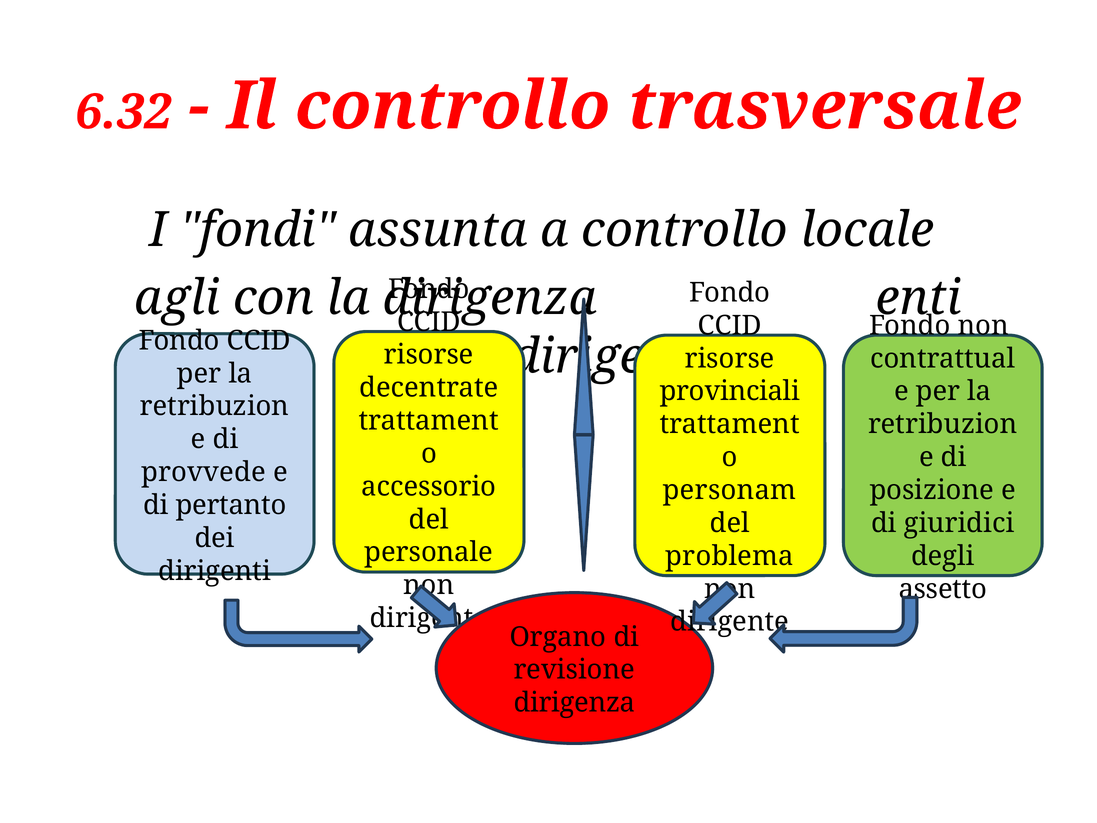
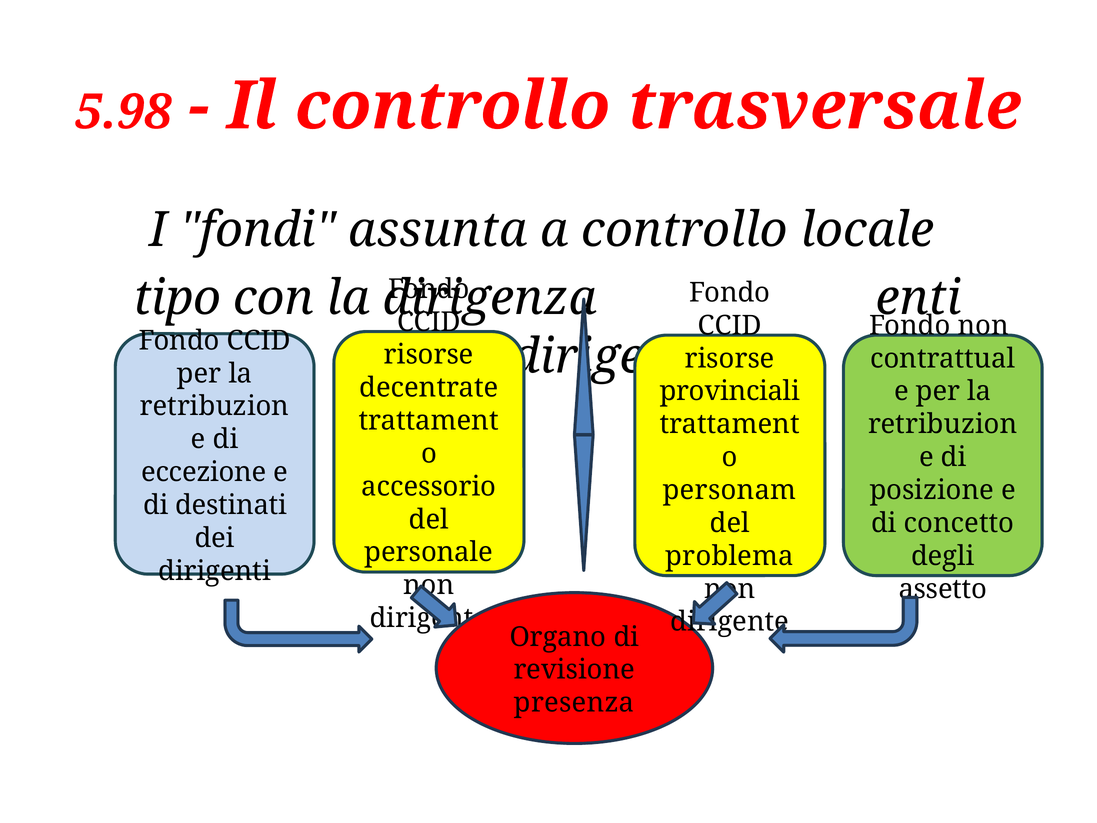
6.32: 6.32 -> 5.98 (123, 112)
agli: agli -> tipo (178, 298)
provvede: provvede -> eccezione (204, 472)
pertanto: pertanto -> destinati (231, 505)
giuridici: giuridici -> concetto (959, 523)
dirigenza: dirigenza -> presenza (574, 703)
